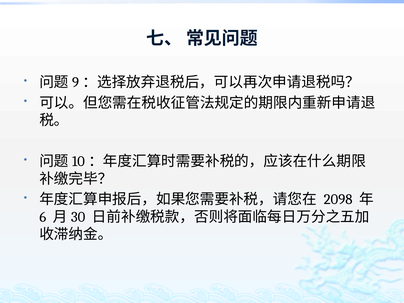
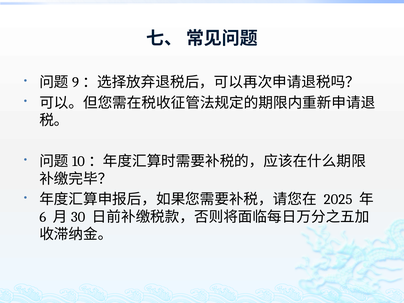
2098: 2098 -> 2025 (338, 199)
